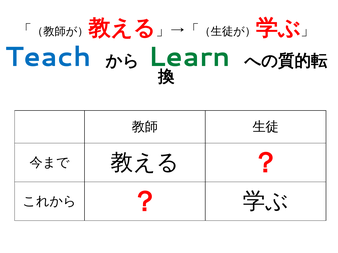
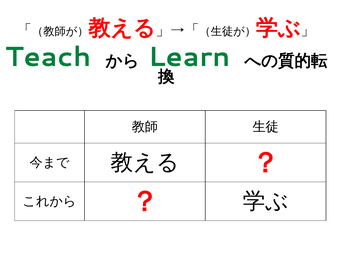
Teach colour: blue -> green (48, 57)
